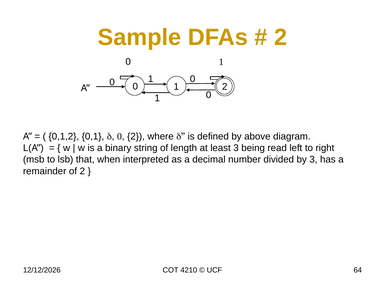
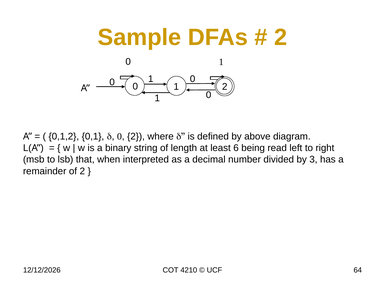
least 3: 3 -> 6 (236, 148)
